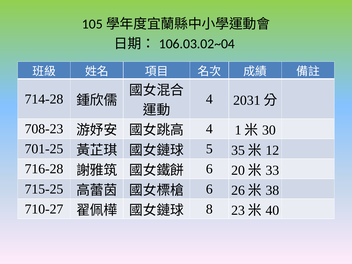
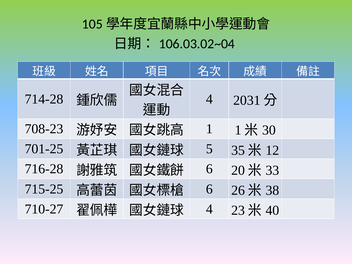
4: 4 -> 1 (209, 129)
8: 8 -> 4 (209, 209)
